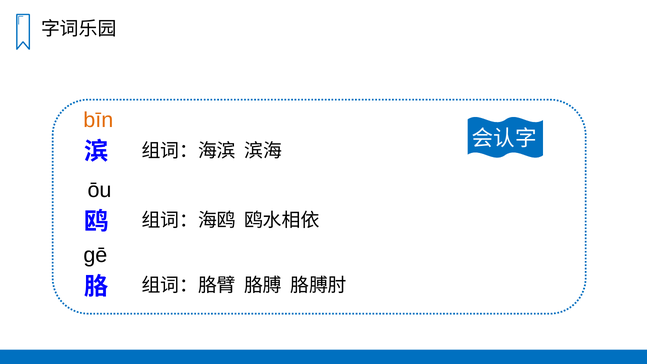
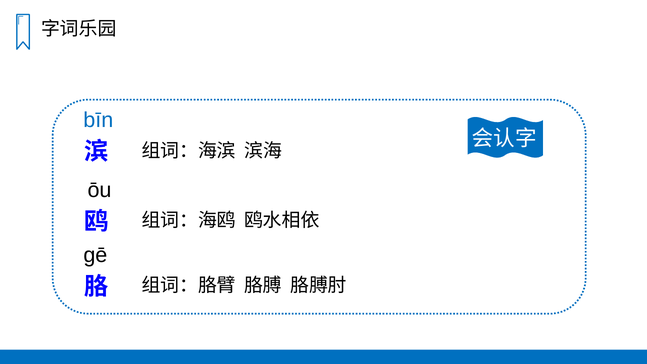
bīn colour: orange -> blue (98, 120)
